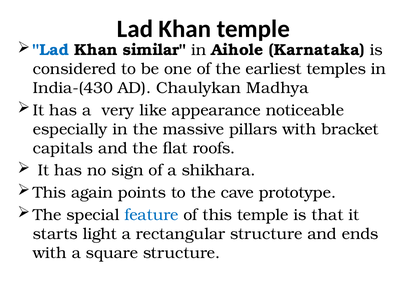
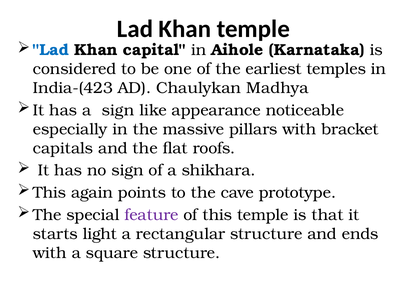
similar: similar -> capital (154, 50)
India-(430: India-(430 -> India-(423 (73, 88)
a very: very -> sign (118, 110)
feature colour: blue -> purple (152, 214)
